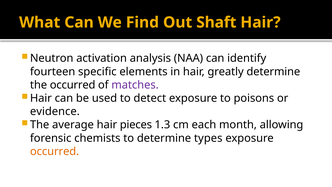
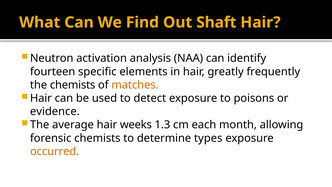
greatly determine: determine -> frequently (273, 72)
the occurred: occurred -> chemists (73, 85)
matches colour: purple -> orange (135, 85)
pieces: pieces -> weeks (136, 125)
